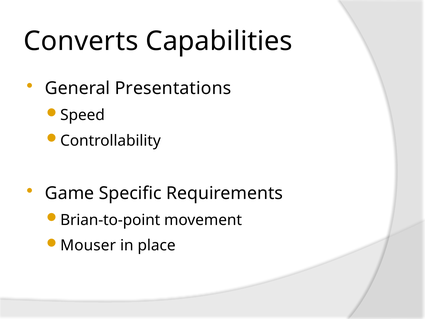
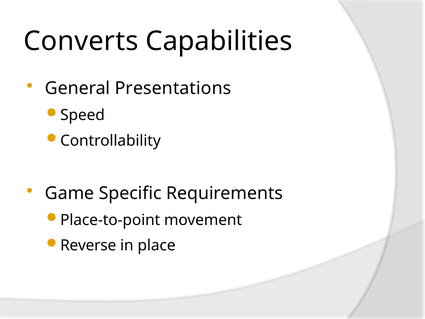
Brian-to-point: Brian-to-point -> Place-to-point (110, 220)
Mouser: Mouser -> Reverse (88, 245)
